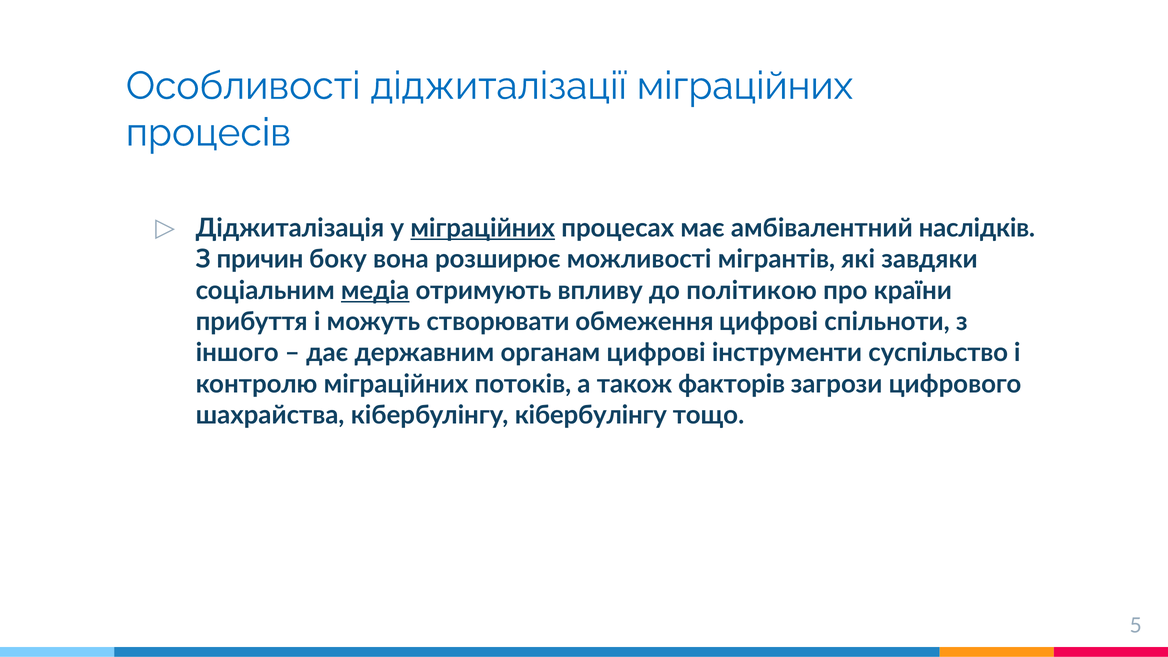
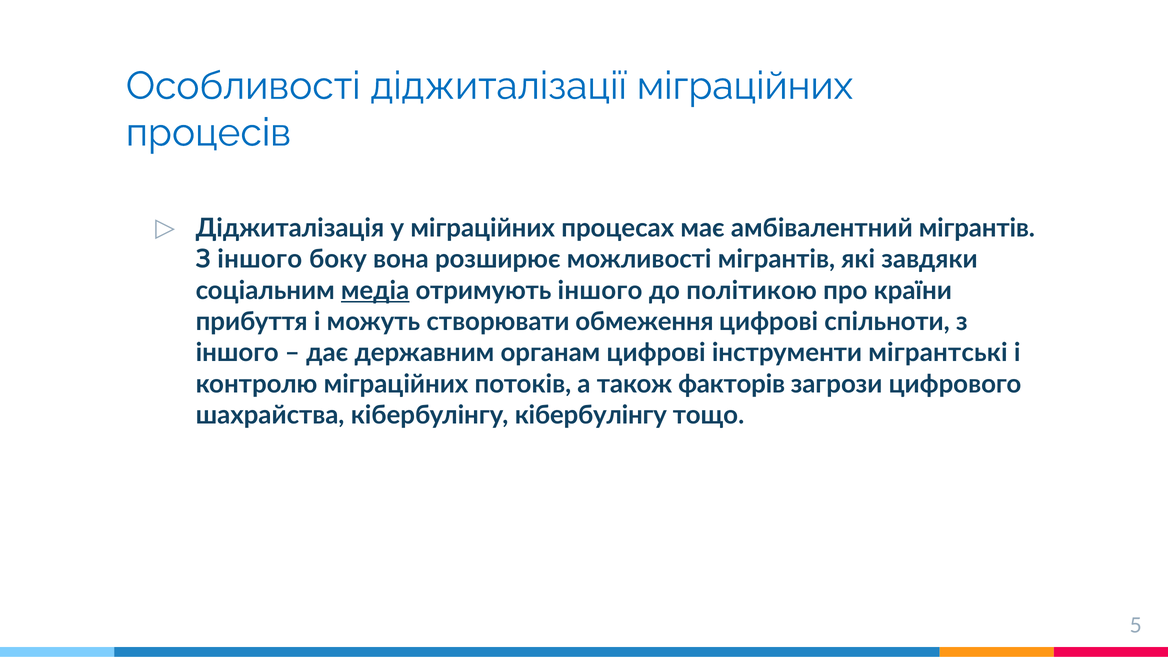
міграційних underline: present -> none (483, 228)
амбівалентний наслідків: наслідків -> мігрантів (977, 228)
причин: причин -> іншого (260, 259)
отримують впливу: впливу -> іншого (600, 291)
суспільство: суспільство -> мігрантські (938, 353)
